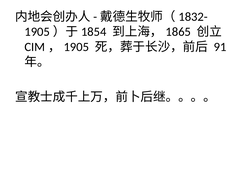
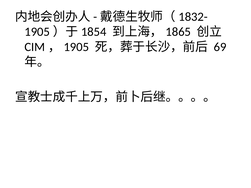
91: 91 -> 69 (220, 47)
